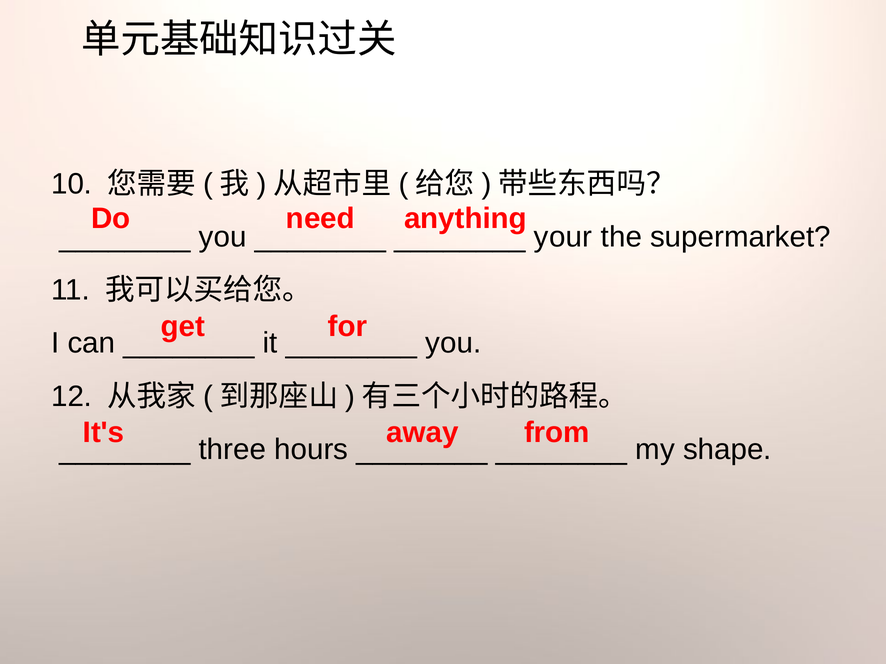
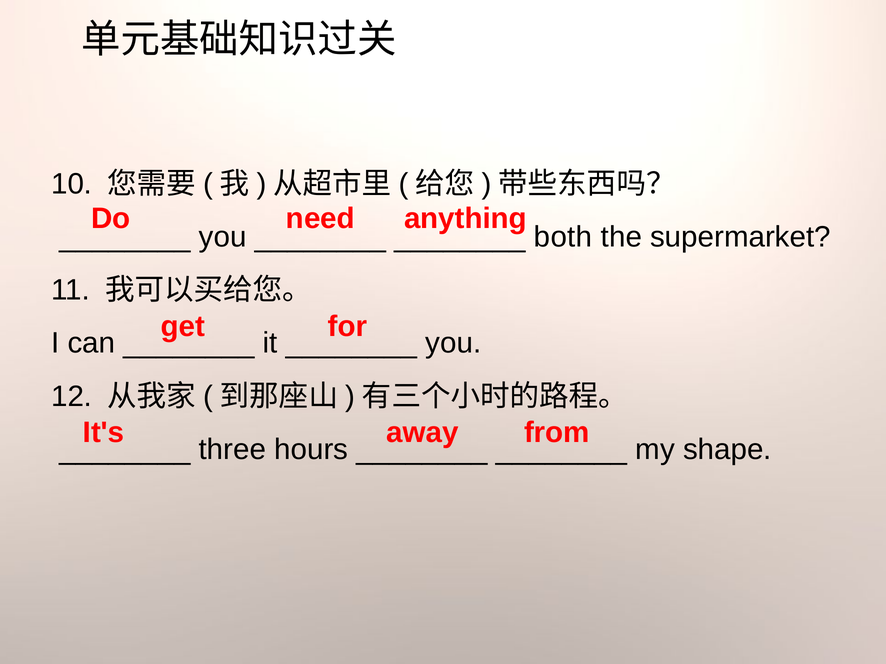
your: your -> both (563, 237)
